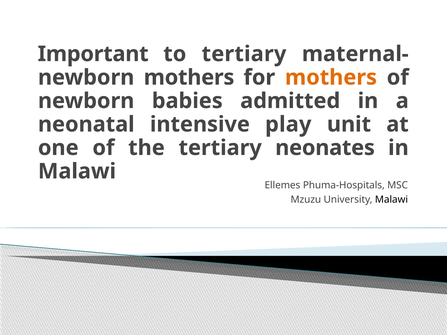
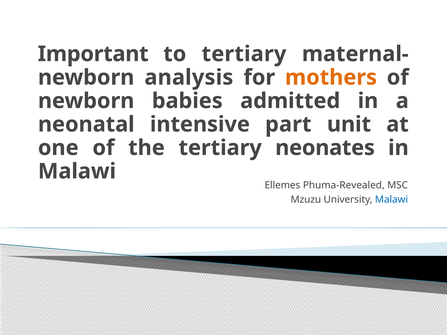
newborn mothers: mothers -> analysis (189, 77)
play: play -> part (288, 124)
Phuma-Hospitals: Phuma-Hospitals -> Phuma-Revealed (344, 185)
Malawi colour: black -> blue (391, 200)
